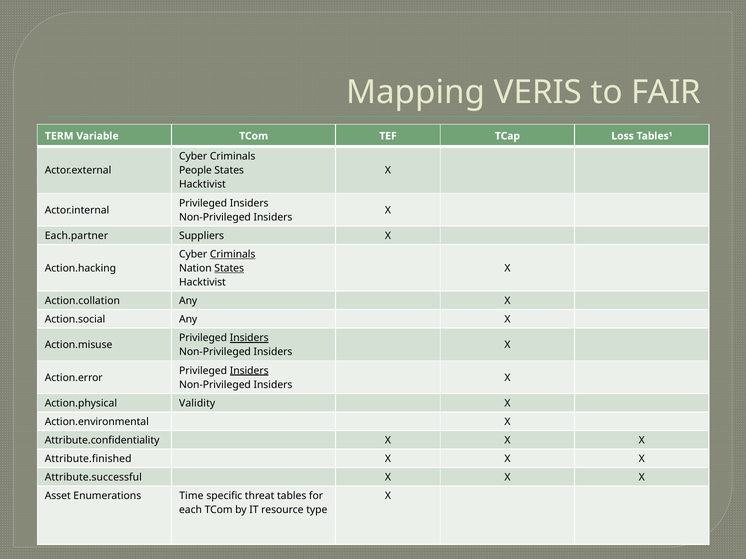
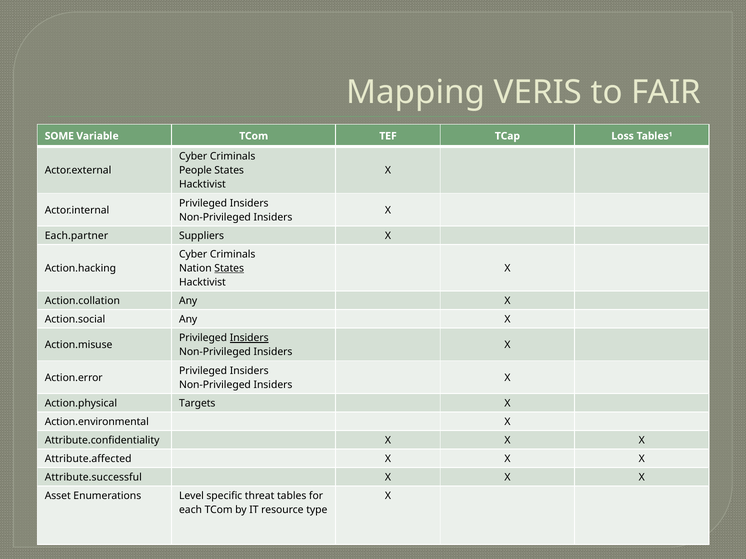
TERM: TERM -> SOME (59, 136)
Criminals underline: present -> none (233, 254)
Insiders underline: present -> none (249, 371)
Validity: Validity -> Targets (197, 404)
Attribute.finished: Attribute.finished -> Attribute.affected (88, 459)
Time: Time -> Level (191, 496)
